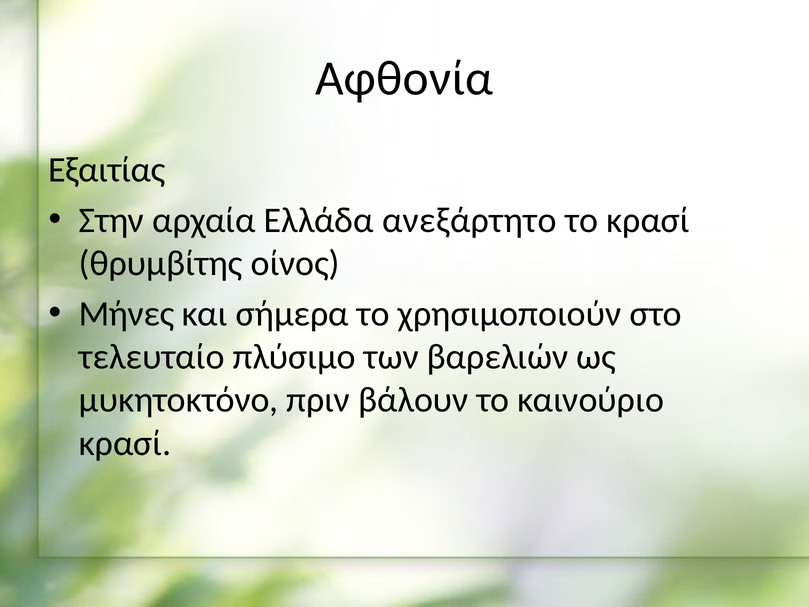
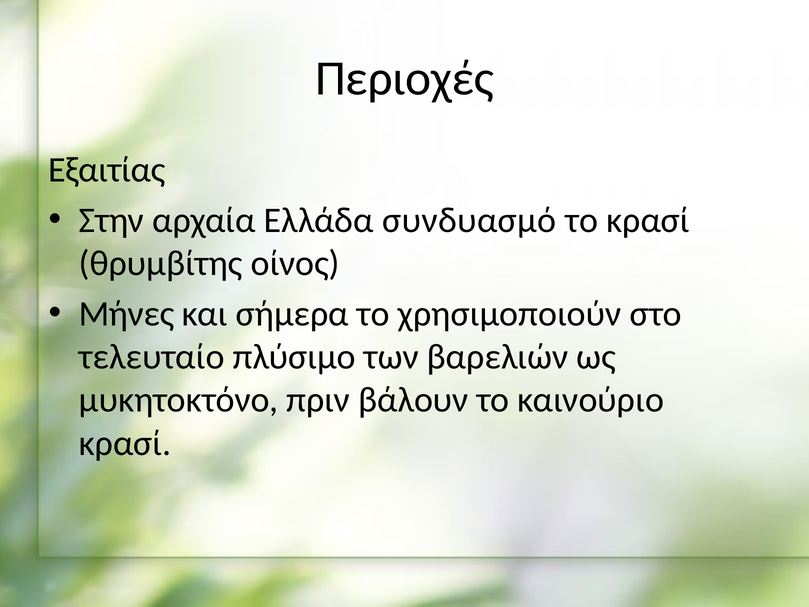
Αφθονία: Αφθονία -> Περιοχές (405, 78)
ανεξάρτητο: ανεξάρτητο -> συνδυασμό (469, 220)
